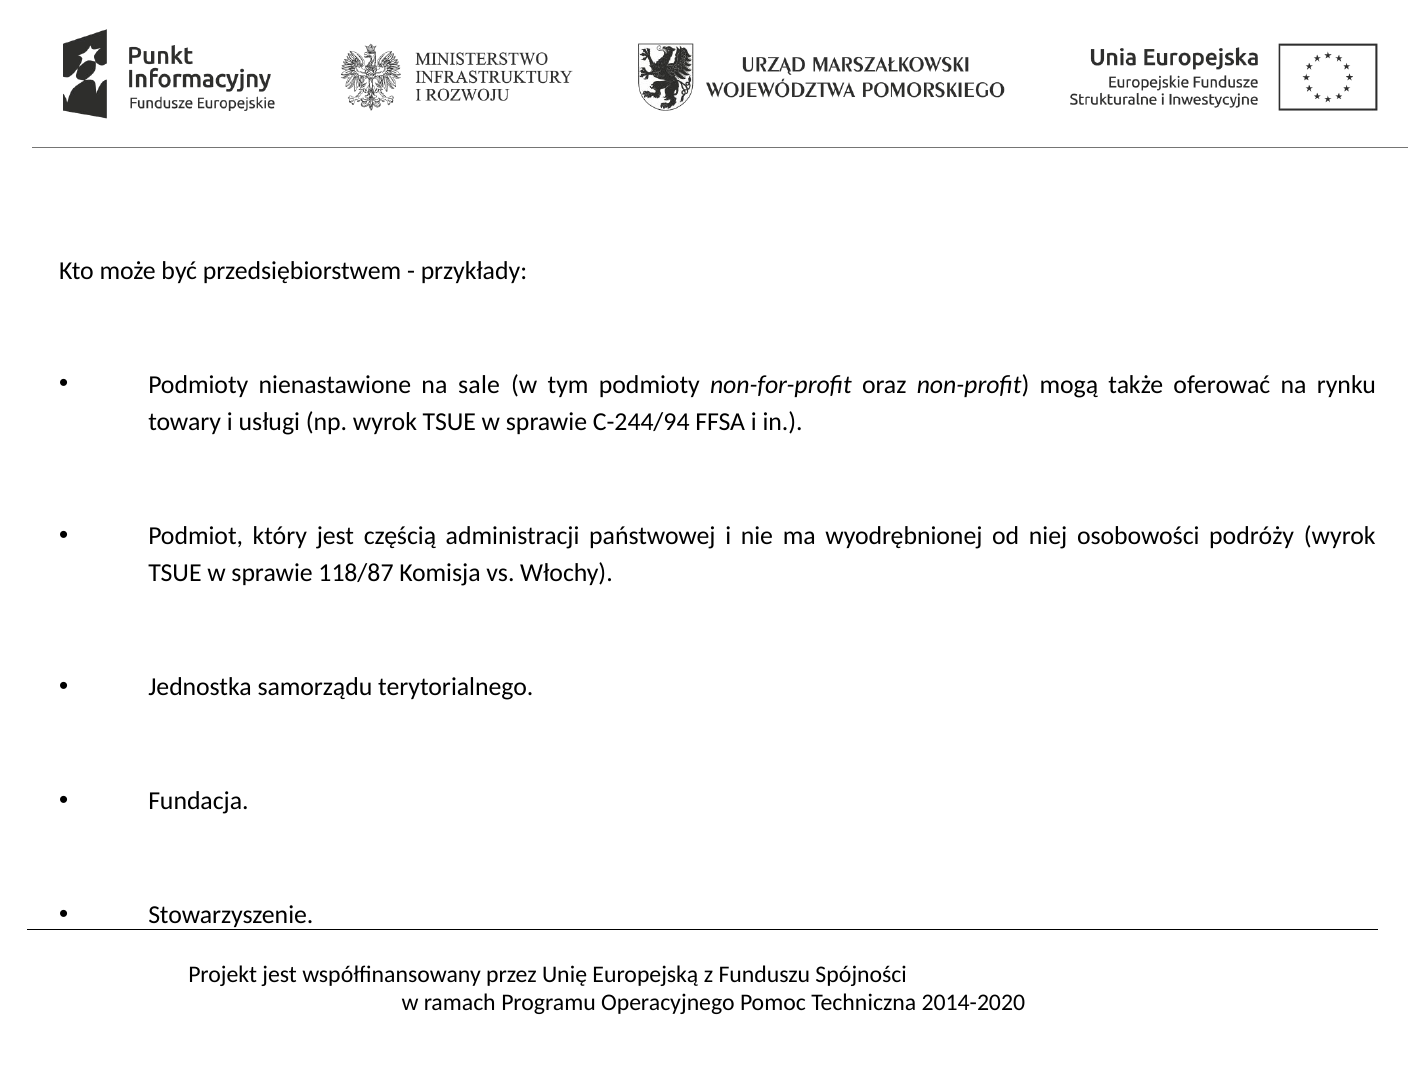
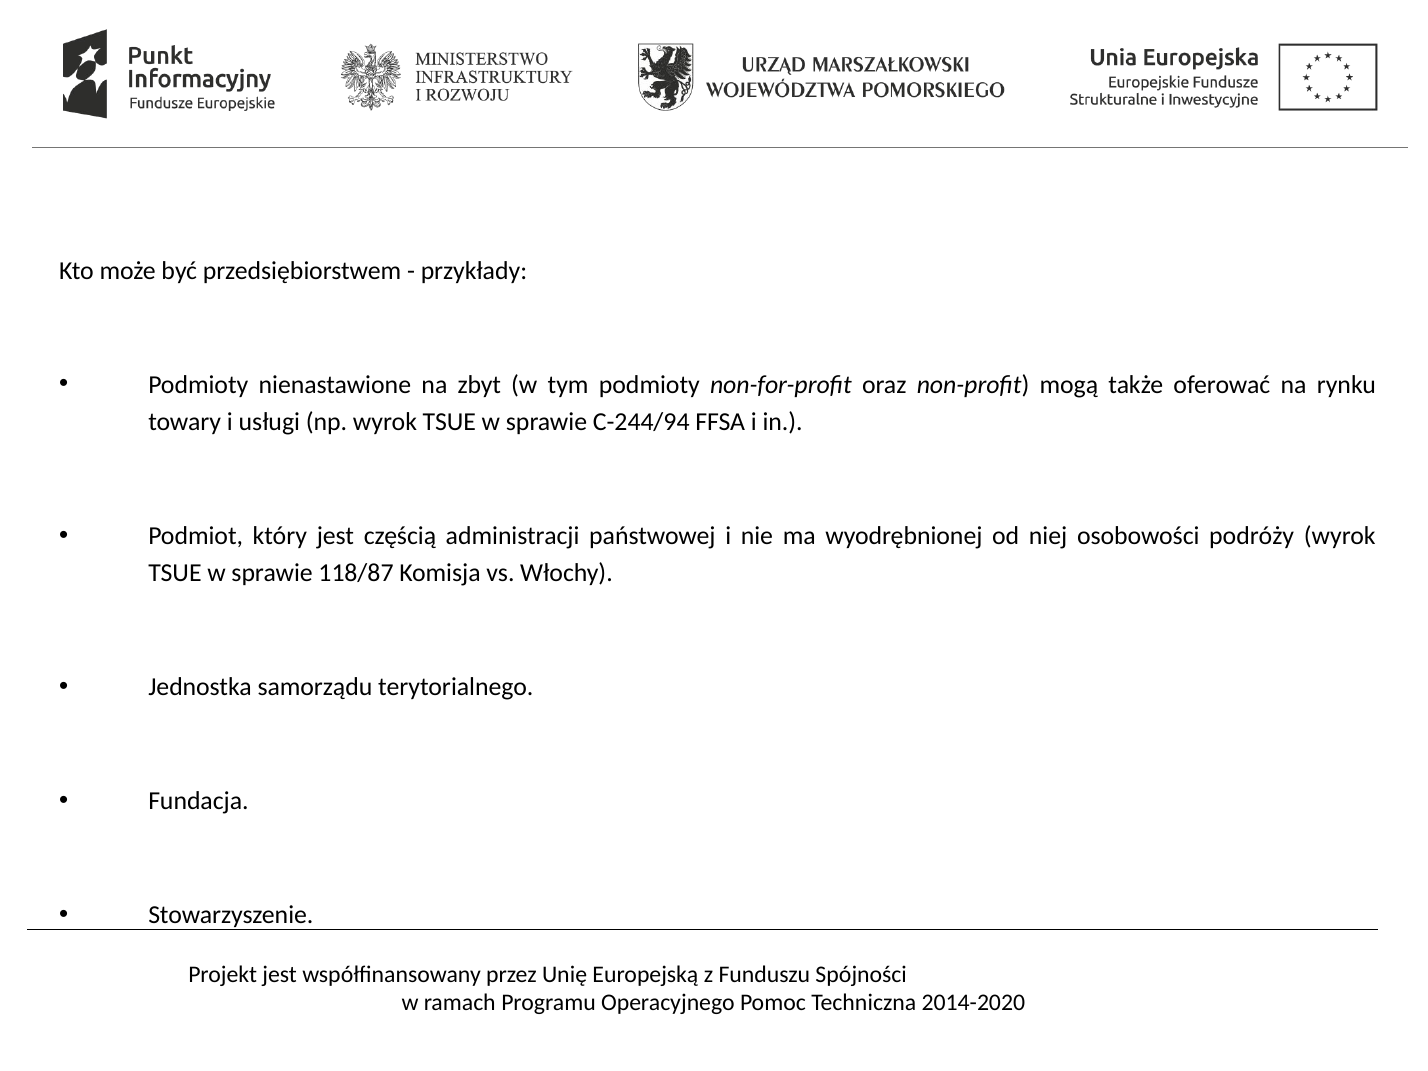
sale: sale -> zbyt (479, 385)
